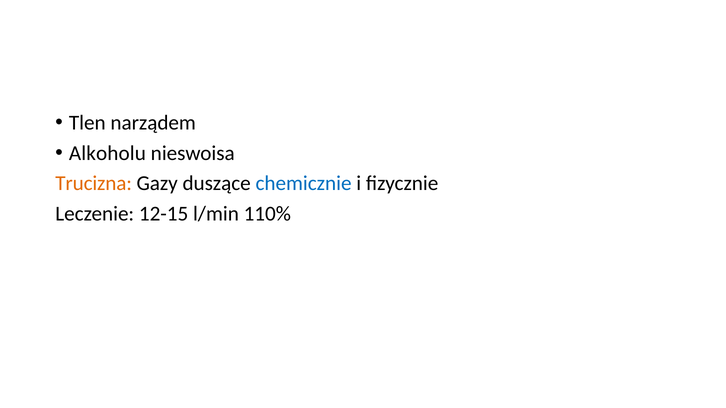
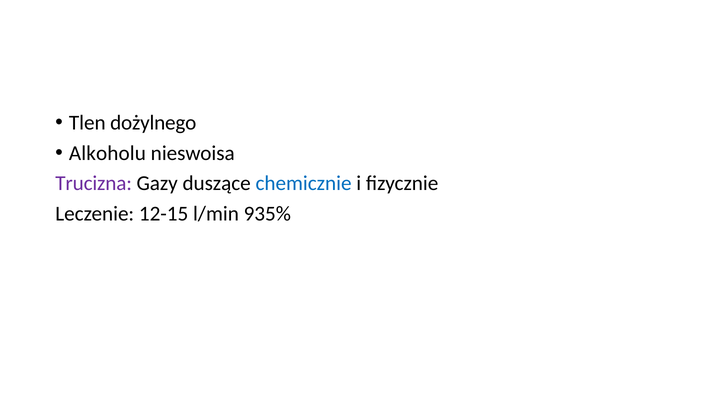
narządem: narządem -> dożylnego (153, 123)
Trucizna colour: orange -> purple (94, 184)
110%: 110% -> 935% (267, 214)
